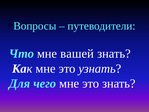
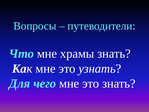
вашей: вашей -> храмы (77, 54)
